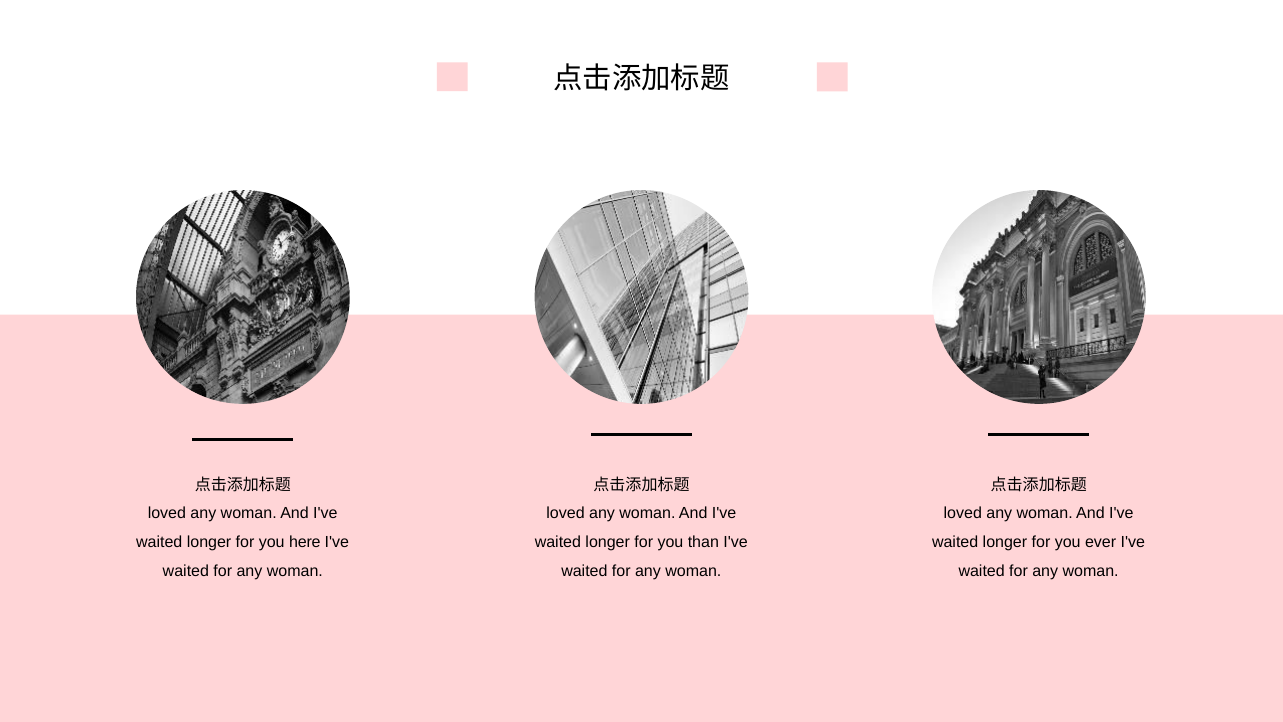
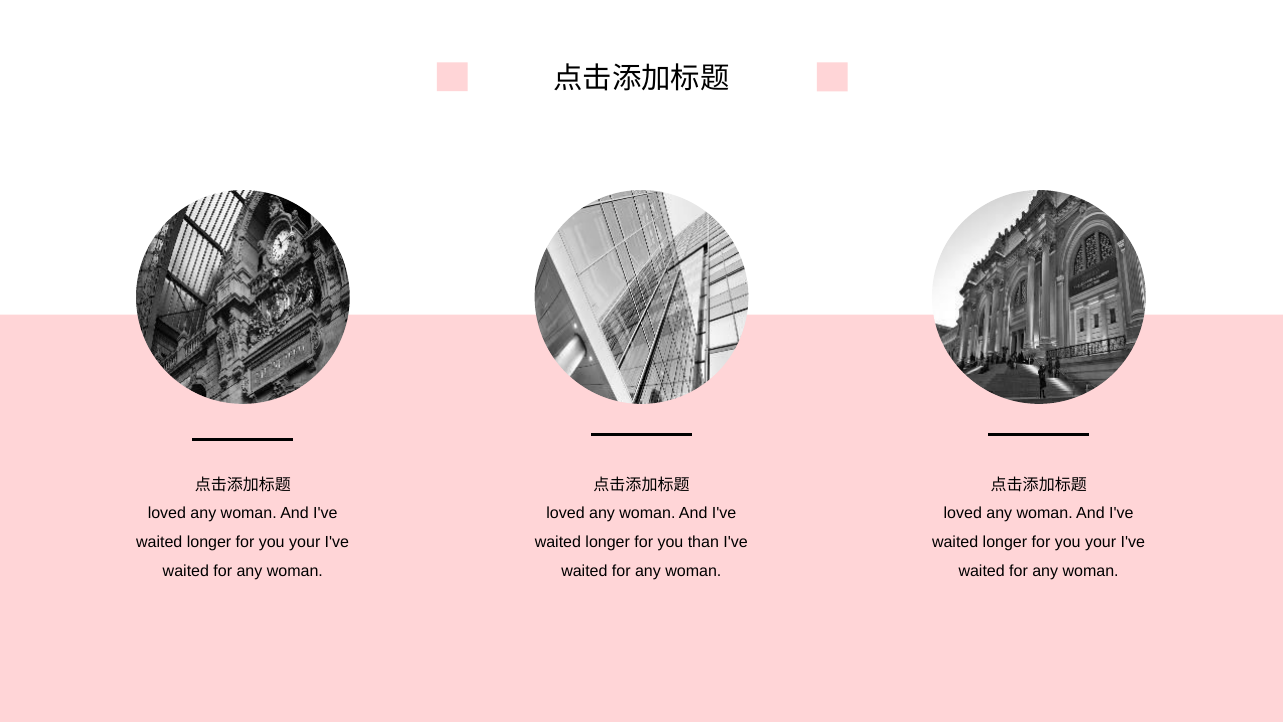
here: here -> your (305, 542)
ever: ever -> your (1101, 542)
